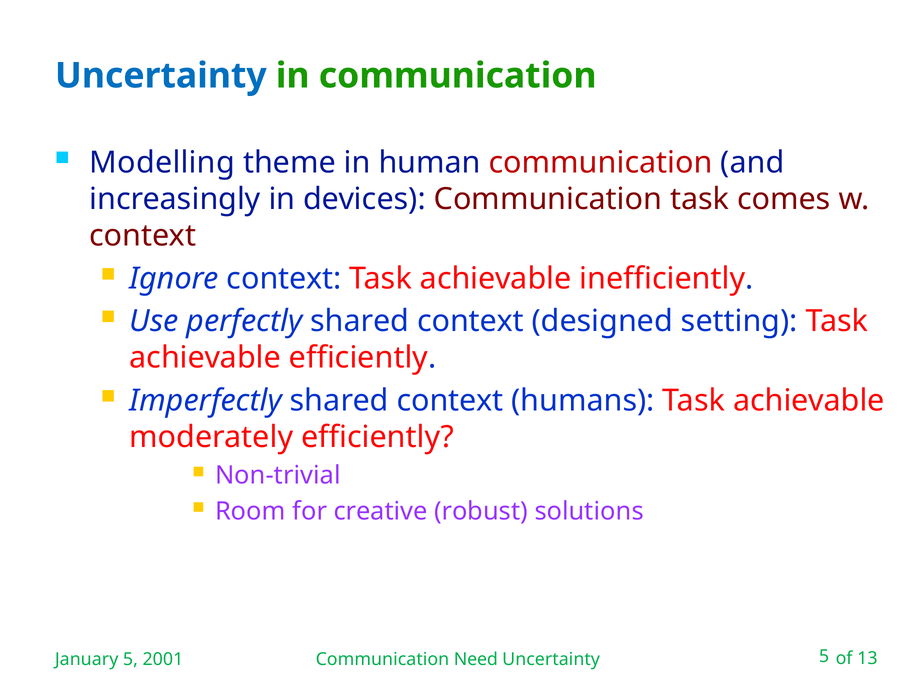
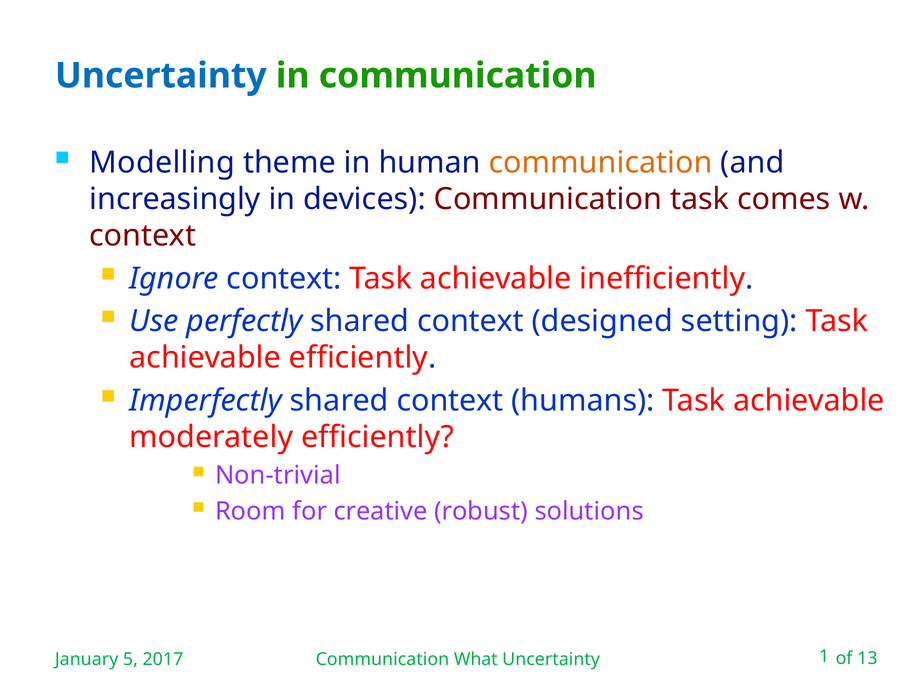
communication colour: red -> orange (601, 162)
2001: 2001 -> 2017 (163, 659)
Need: Need -> What (476, 659)
Uncertainty 5: 5 -> 1 (824, 656)
